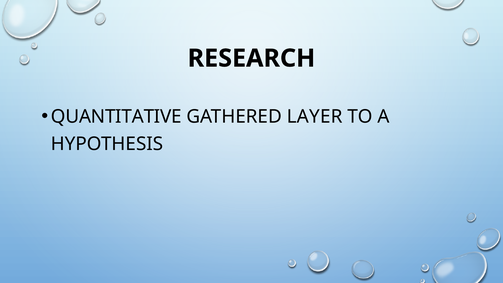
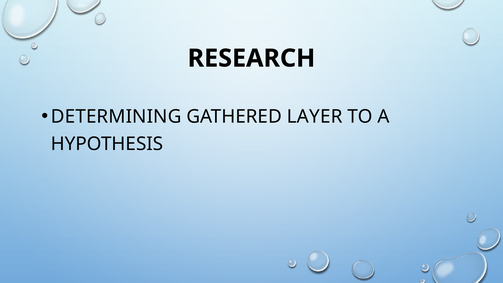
QUANTITATIVE: QUANTITATIVE -> DETERMINING (116, 117)
